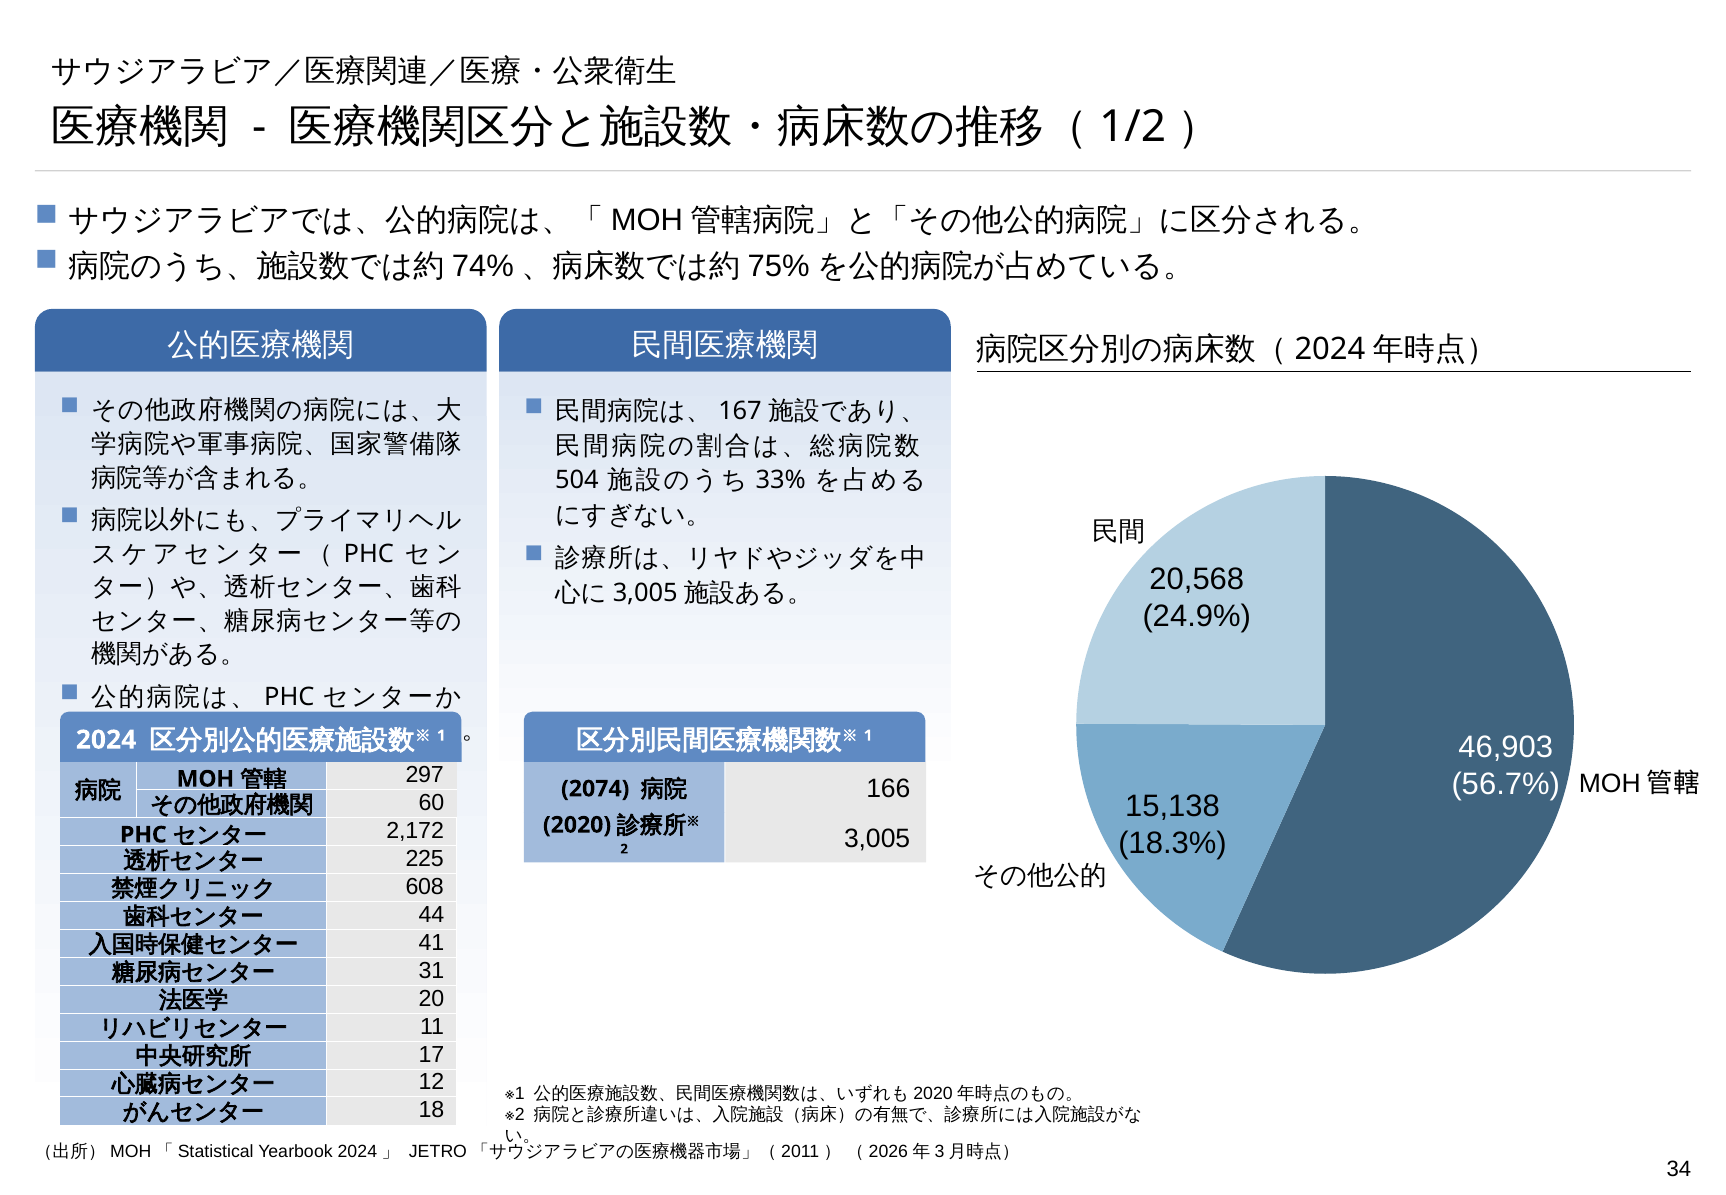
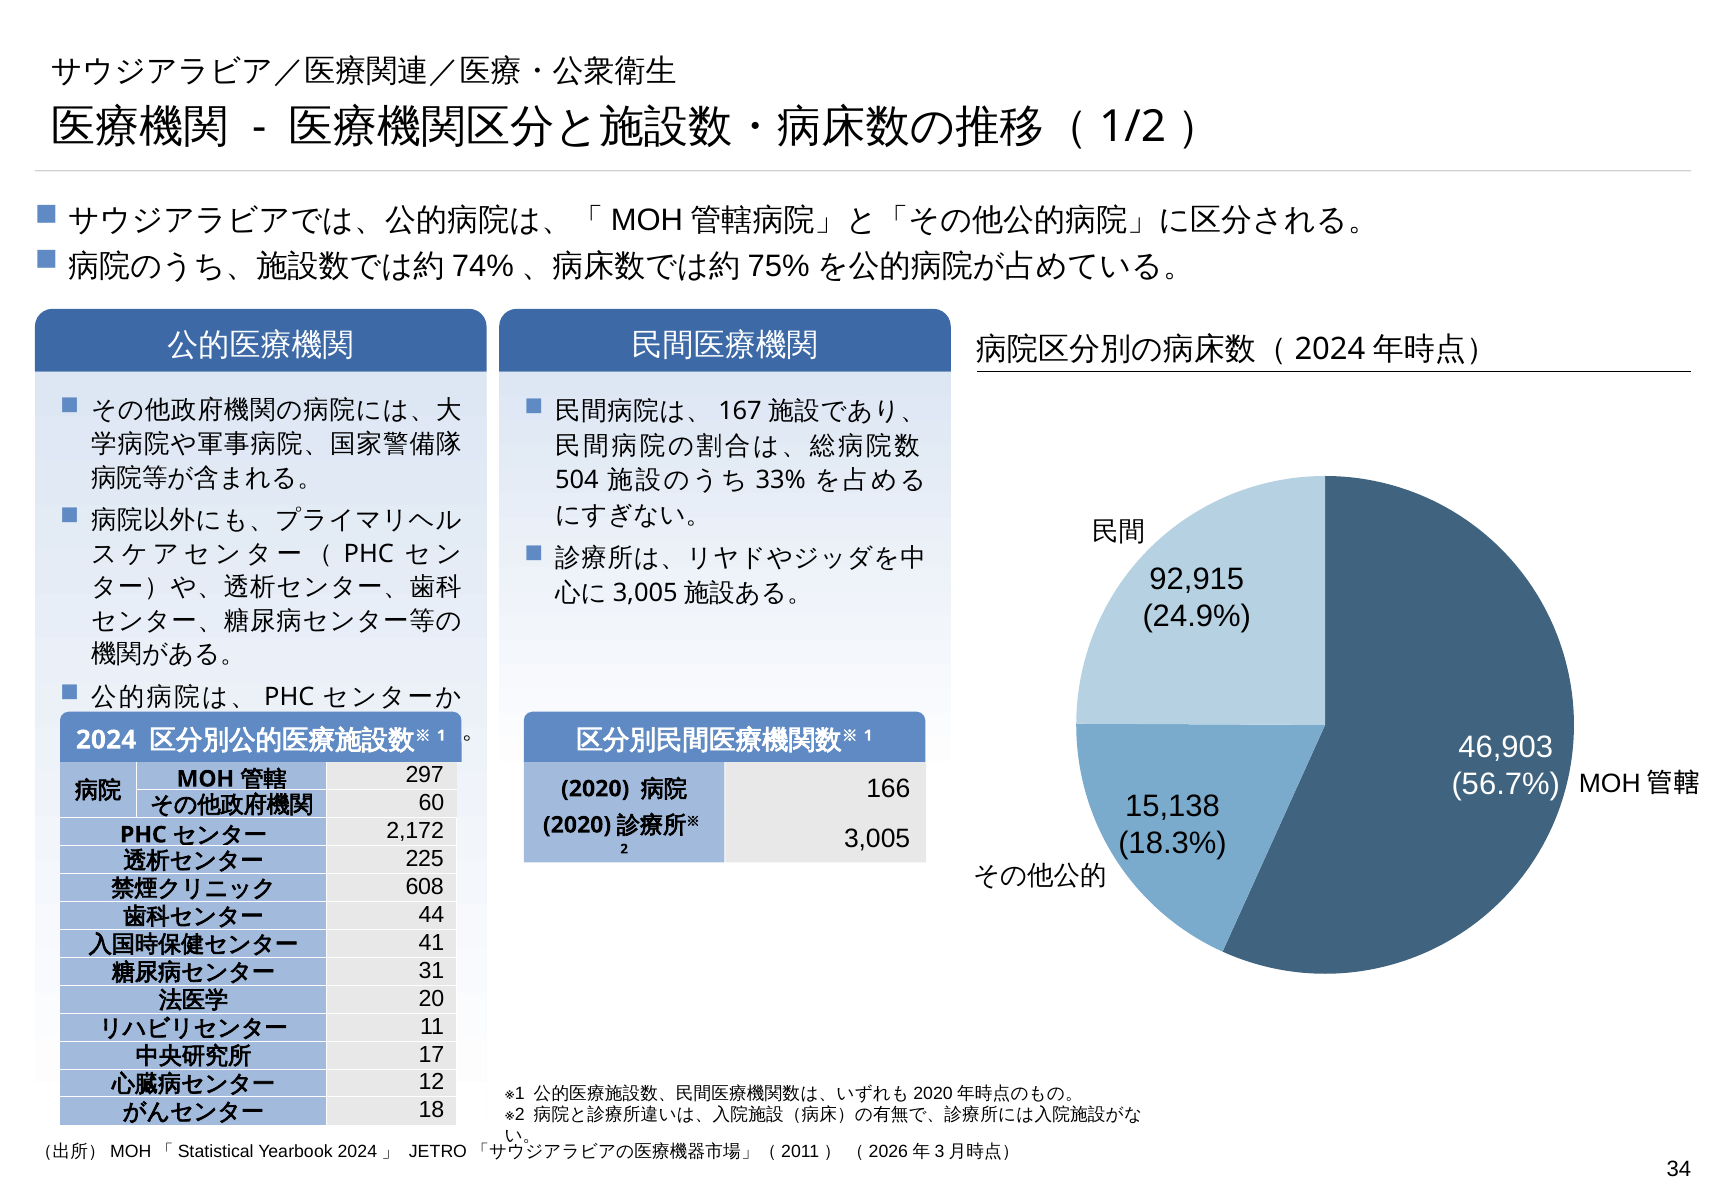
20,568: 20,568 -> 92,915 (1197, 579)
2074: 2074 -> 2020 (595, 789)
